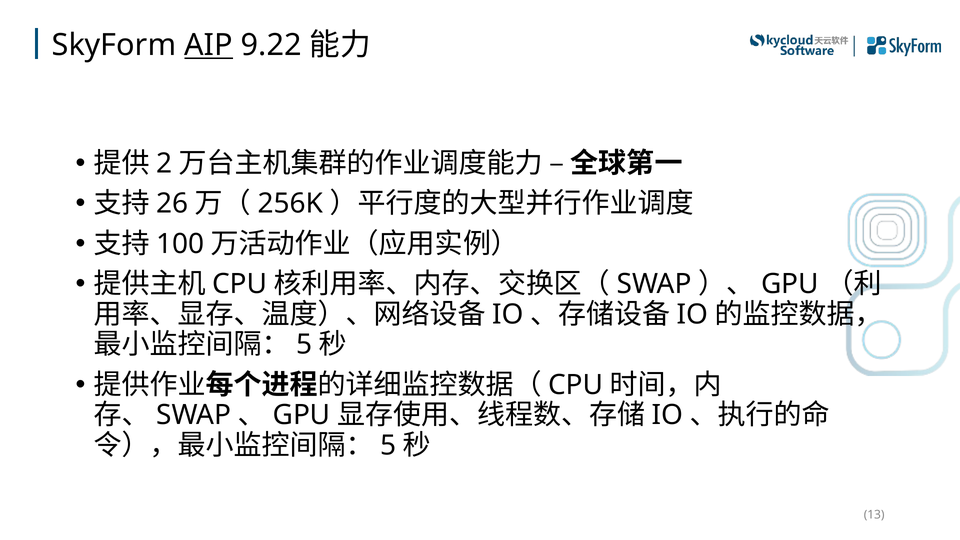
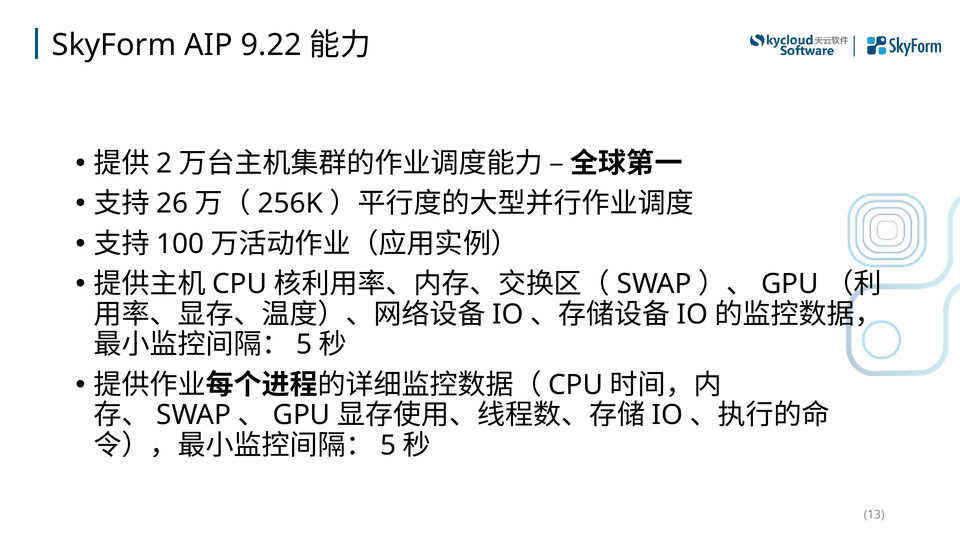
AIP underline: present -> none (209, 45)
